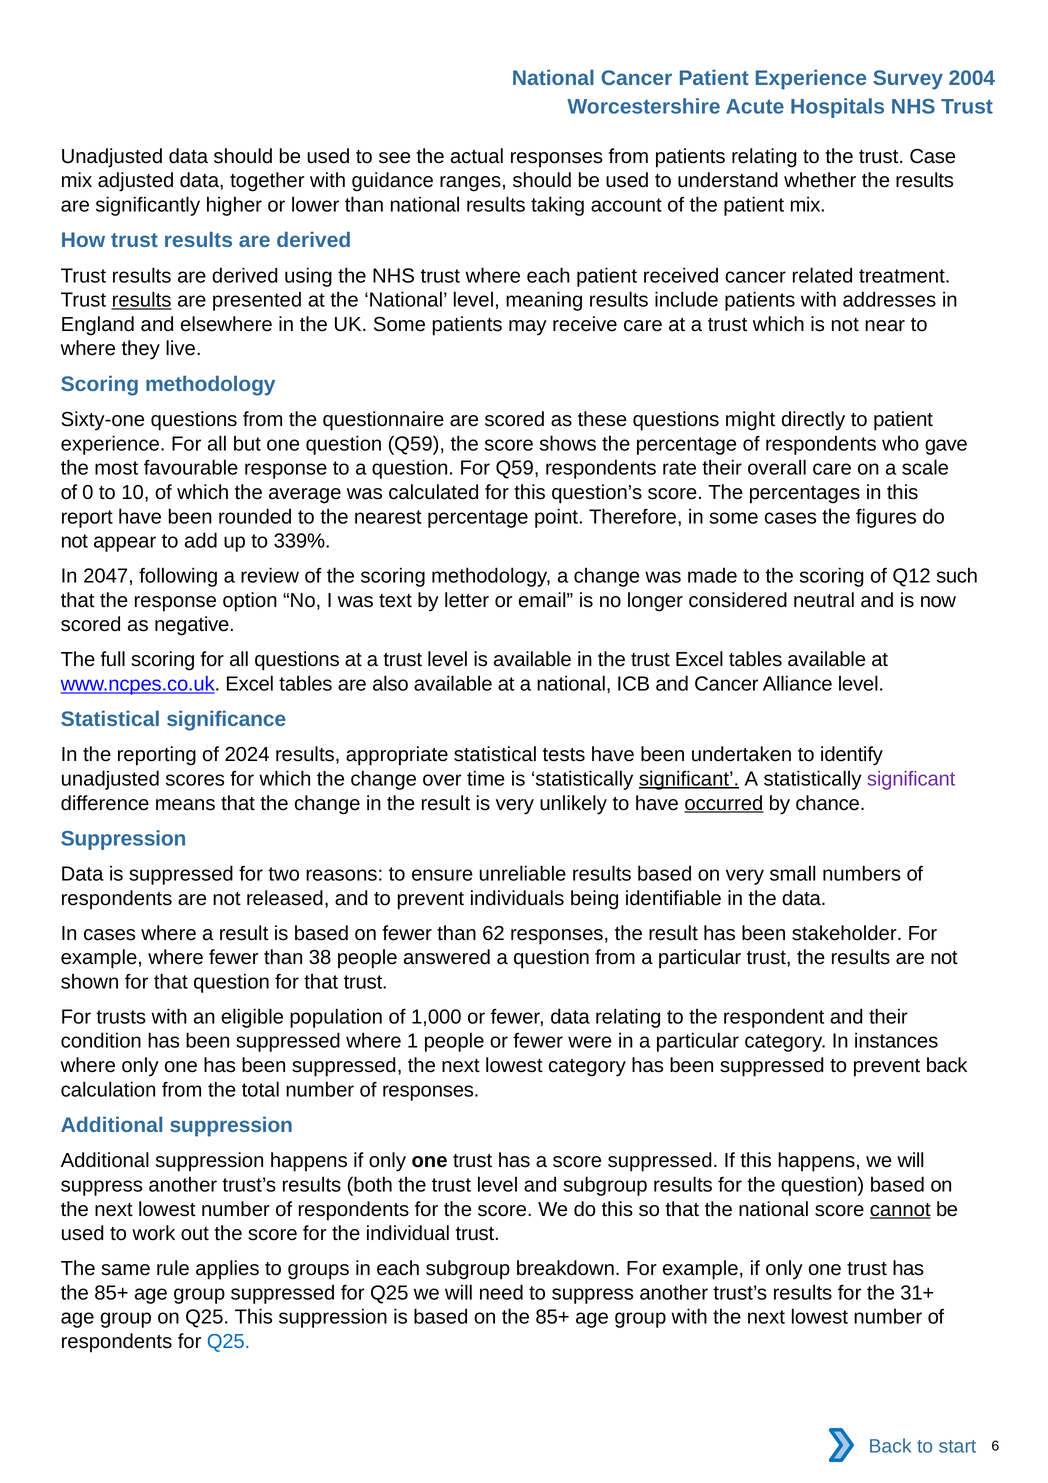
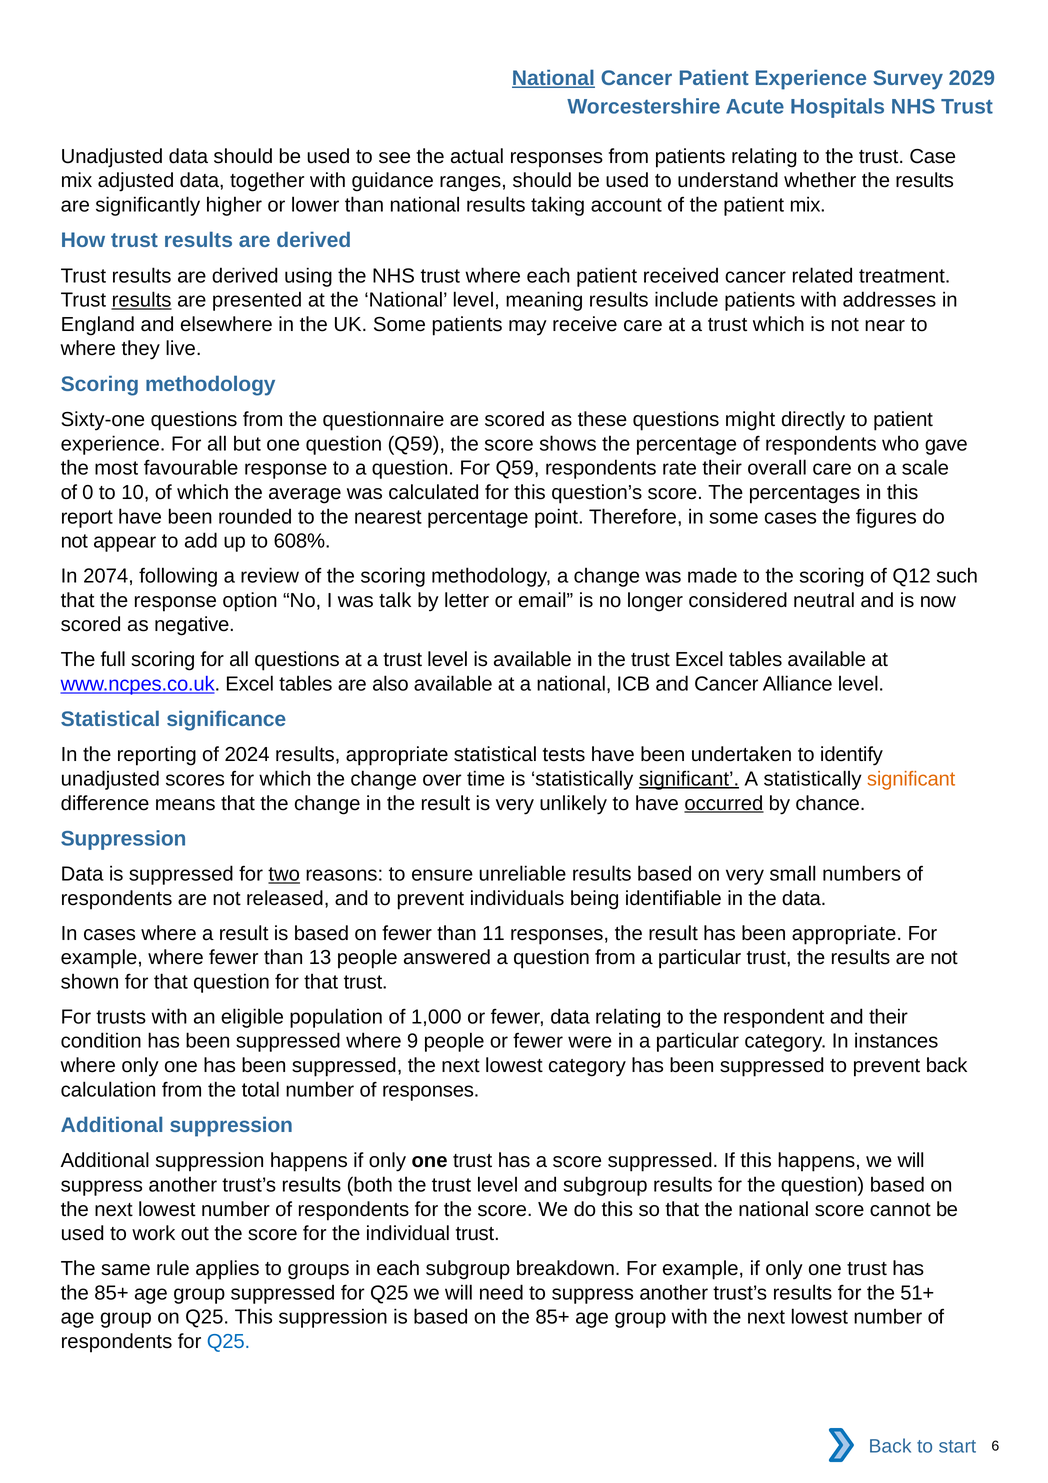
National underline: none -> present (553, 78)
2004: 2004 -> 2029 (972, 78)
339%: 339% -> 608% (302, 541)
2047: 2047 -> 2074 (108, 576)
text: text -> talk (395, 600)
significant colour: purple -> orange (911, 779)
two underline: none -> present (284, 874)
62: 62 -> 11 (493, 934)
been stakeholder: stakeholder -> appropriate (847, 934)
38: 38 -> 13 (320, 958)
1: 1 -> 9 (413, 1041)
cannot underline: present -> none (900, 1209)
31+: 31+ -> 51+ (917, 1293)
